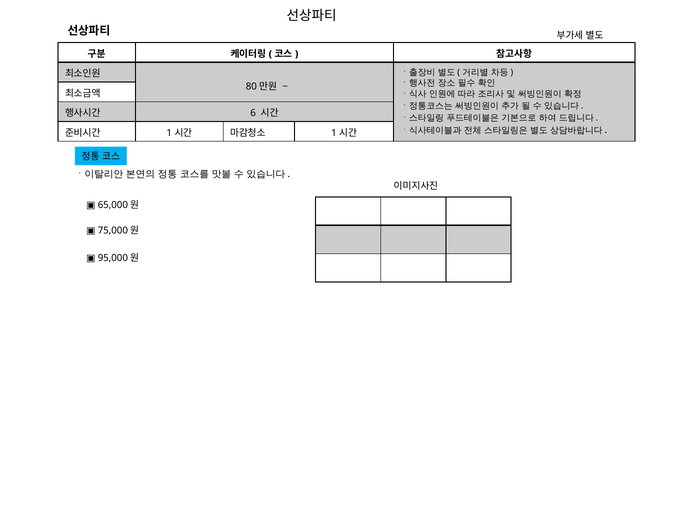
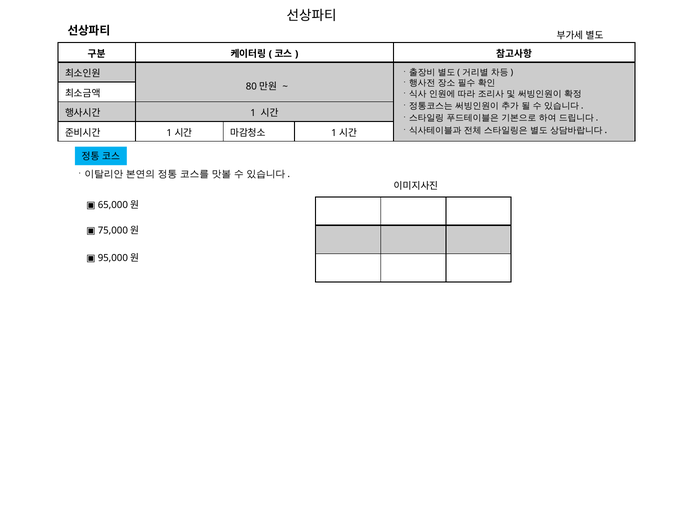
6: 6 -> 1 (253, 113)
